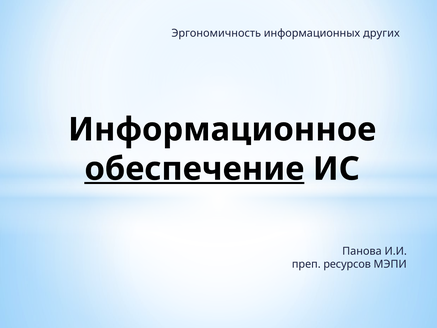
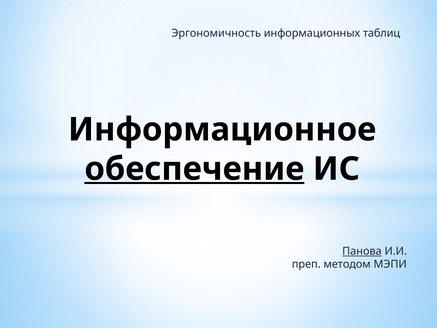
других: других -> таблиц (382, 33)
Панова underline: none -> present (362, 251)
ресурсов: ресурсов -> методом (347, 264)
